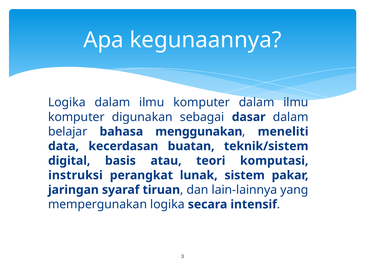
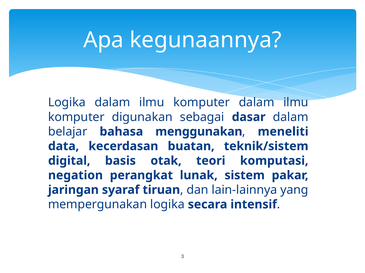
atau: atau -> otak (166, 161)
instruksi: instruksi -> negation (75, 176)
